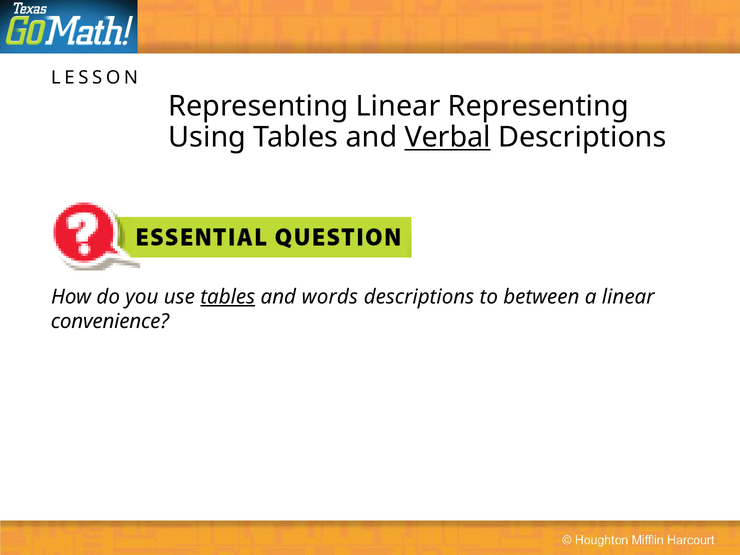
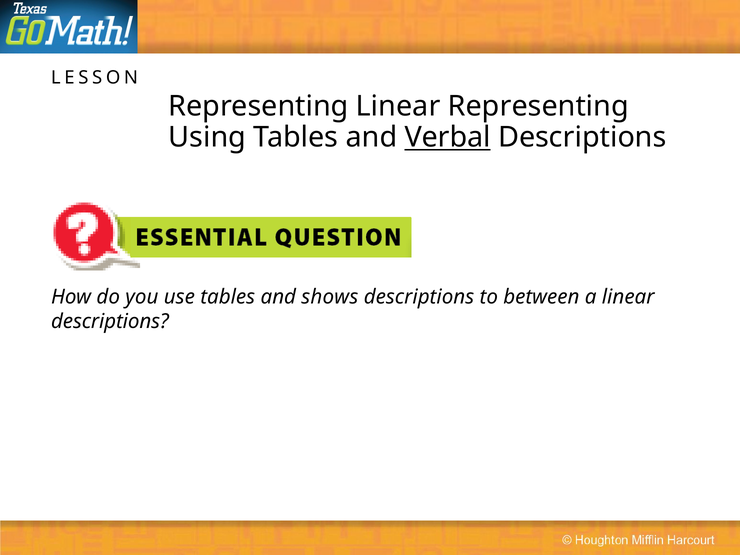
tables underline: present -> none (228, 297)
words: words -> shows (330, 297)
convenience: convenience -> descriptions (110, 322)
